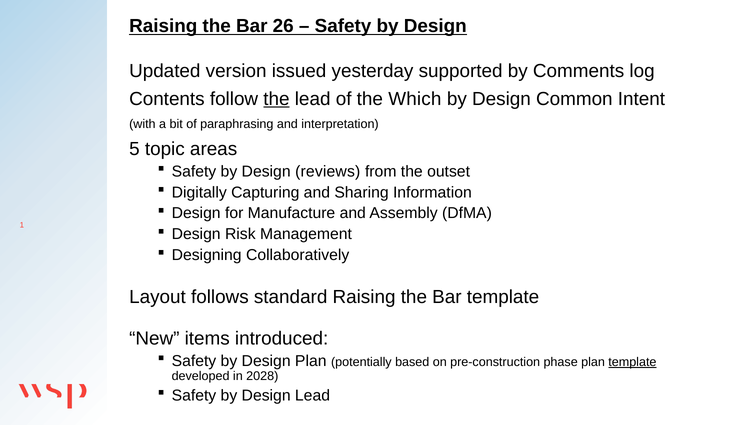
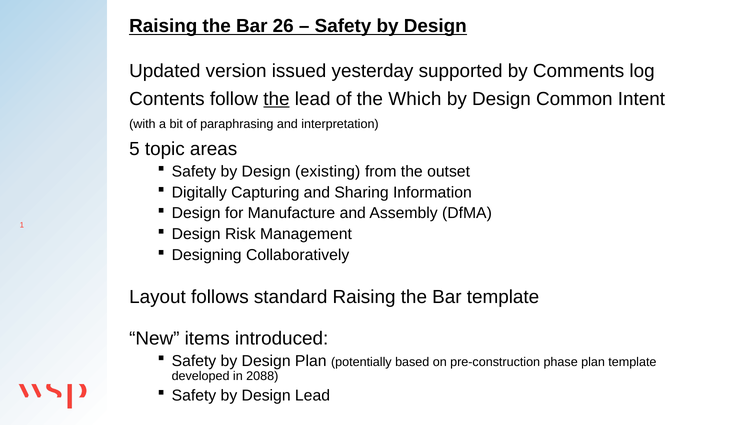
reviews: reviews -> existing (328, 171)
template underline: present -> none (632, 362)
2028: 2028 -> 2088 (262, 376)
